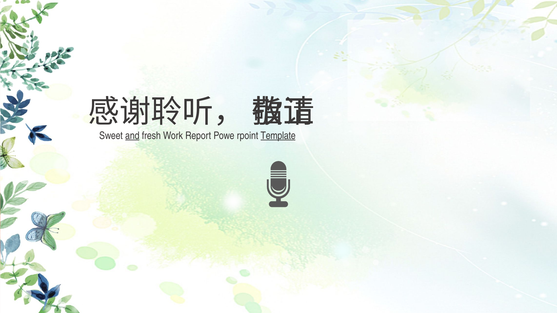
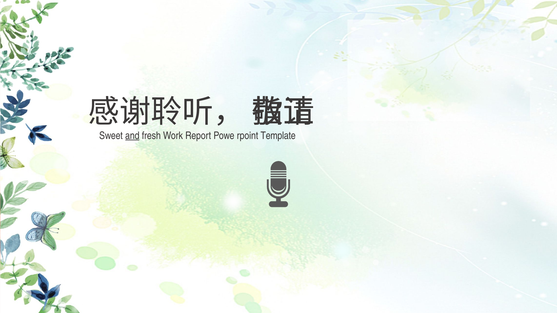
Template underline: present -> none (278, 136)
